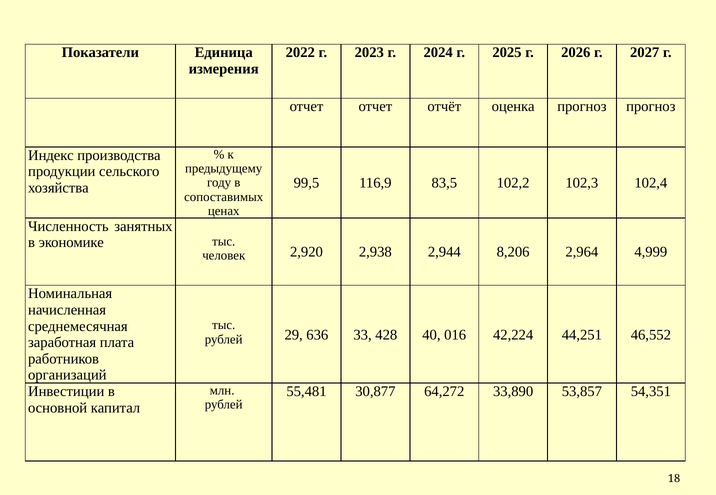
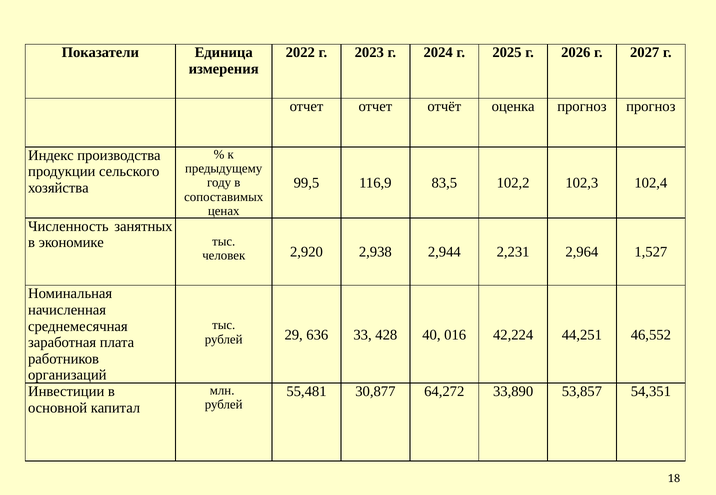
8,206: 8,206 -> 2,231 (513, 252)
4,999: 4,999 -> 1,527 (651, 252)
